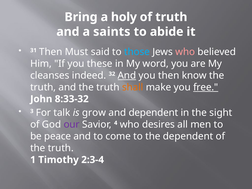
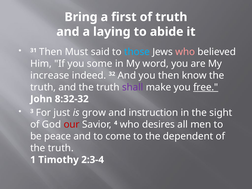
holy: holy -> first (124, 17)
saints: saints -> laying (112, 32)
these: these -> some (100, 64)
cleanses: cleanses -> increase (50, 75)
And underline: present -> none (127, 75)
shall colour: orange -> purple (133, 87)
8:33-32: 8:33-32 -> 8:32-32 (72, 99)
talk: talk -> just (62, 113)
and dependent: dependent -> instruction (153, 113)
our colour: purple -> red (72, 124)
